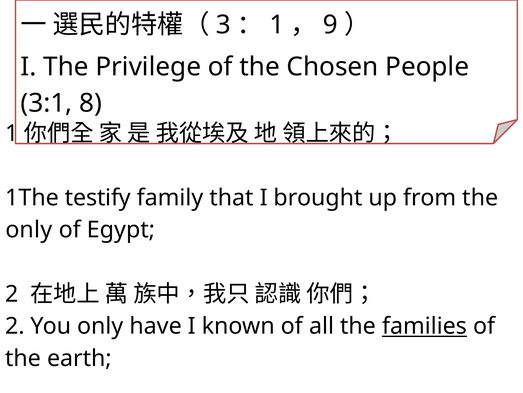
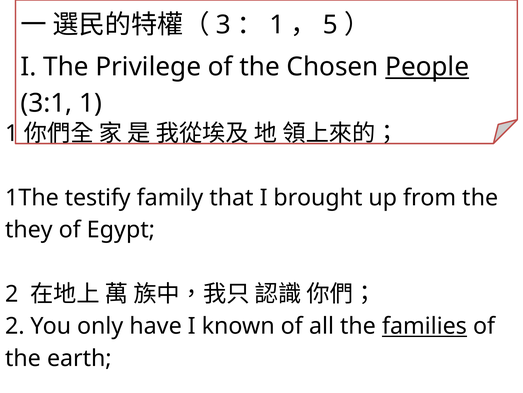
9: 9 -> 5 (330, 25)
People underline: none -> present (427, 67)
3:1 8: 8 -> 1 (91, 103)
only: only -> they (29, 229)
